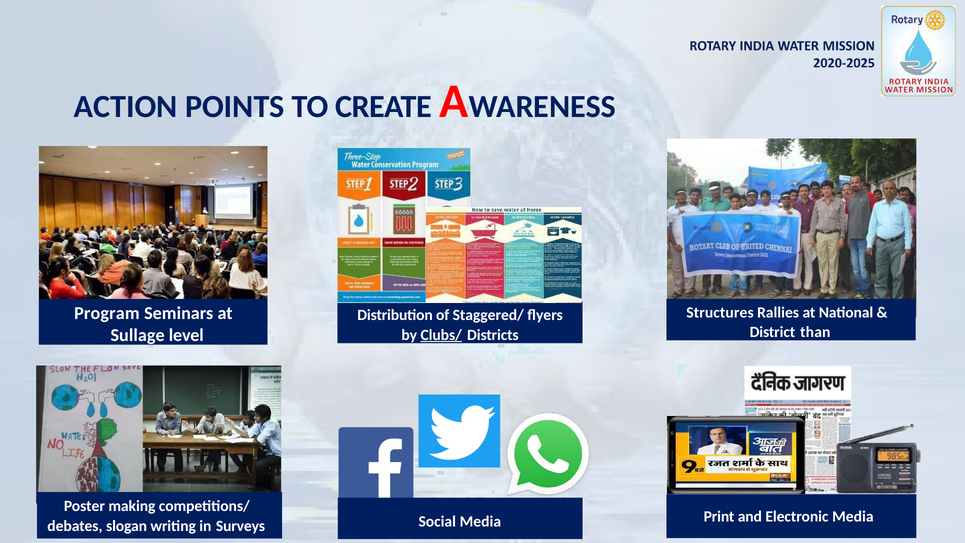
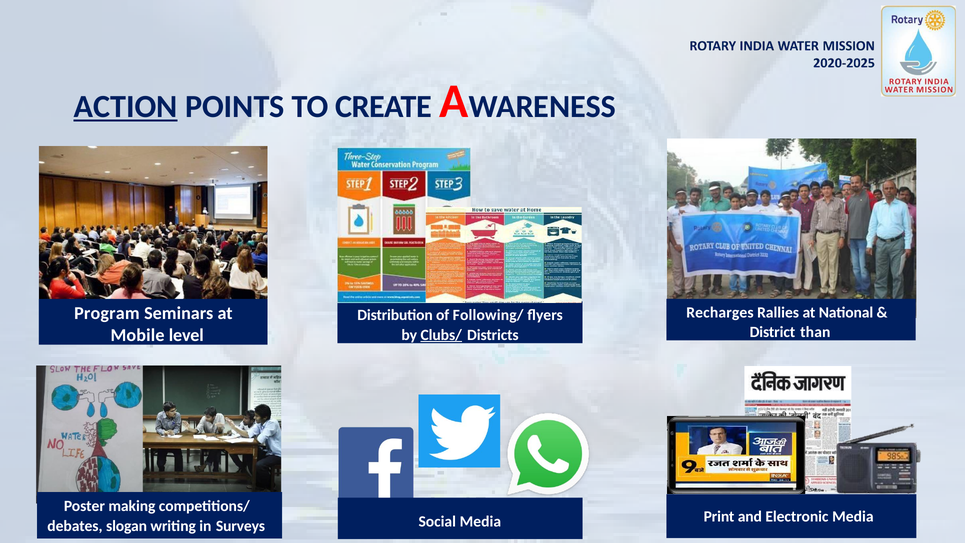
ACTION underline: none -> present (126, 107)
Structures: Structures -> Recharges (720, 313)
Staggered/: Staggered/ -> Following/ (488, 315)
Sullage: Sullage -> Mobile (138, 335)
